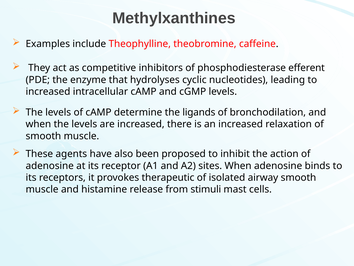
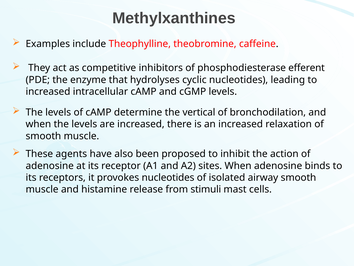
ligands: ligands -> vertical (199, 112)
provokes therapeutic: therapeutic -> nucleotides (168, 177)
